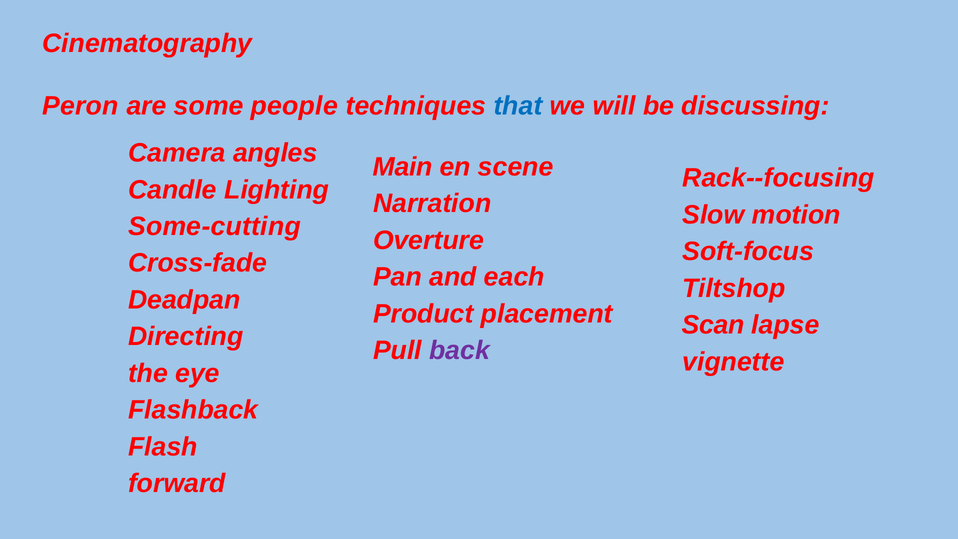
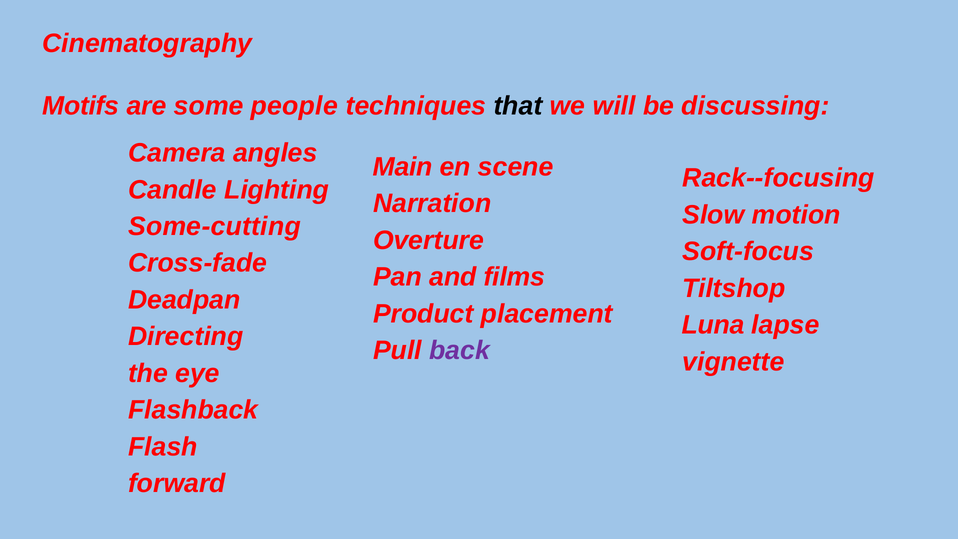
Peron: Peron -> Motifs (81, 106)
that colour: blue -> black (518, 106)
each: each -> films (514, 277)
Scan: Scan -> Luna (713, 325)
